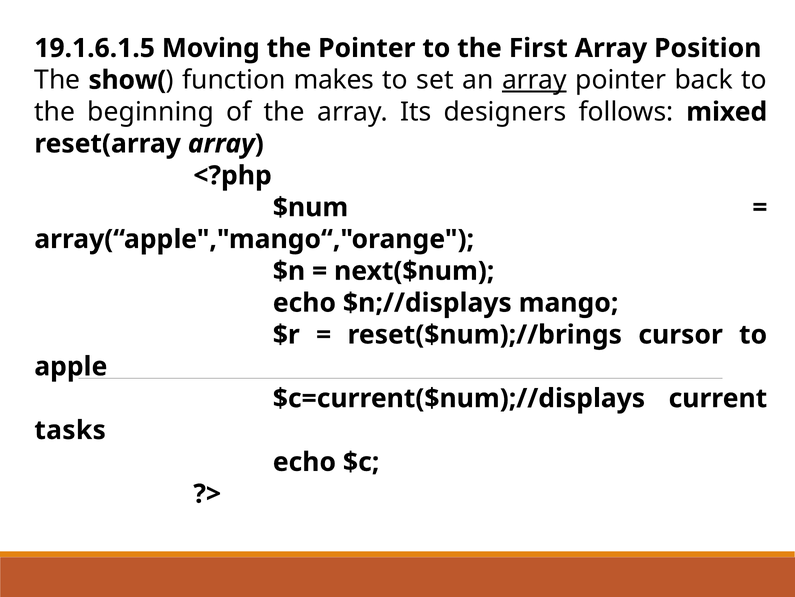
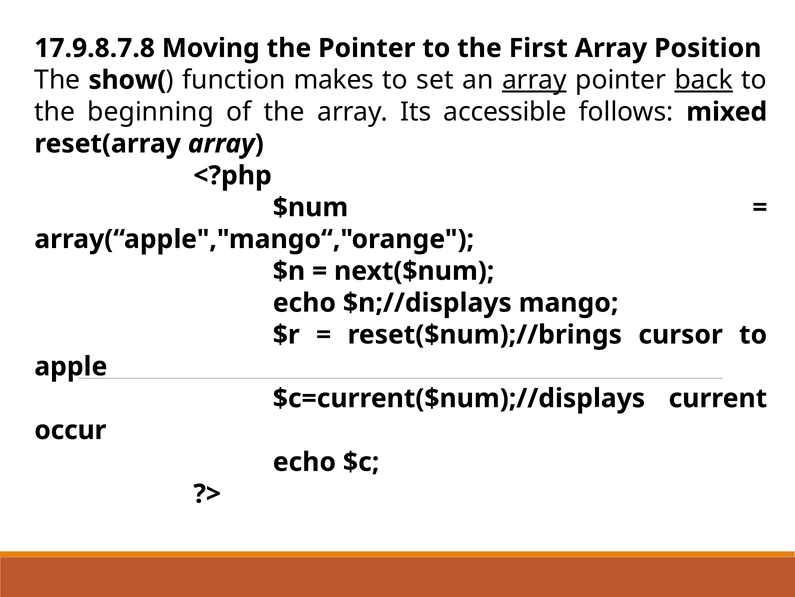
19.1.6.1.5: 19.1.6.1.5 -> 17.9.8.7.8 (95, 48)
back underline: none -> present (704, 80)
designers: designers -> accessible (505, 112)
tasks: tasks -> occur (70, 430)
